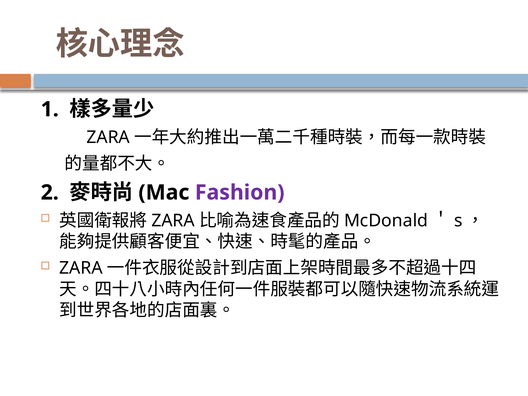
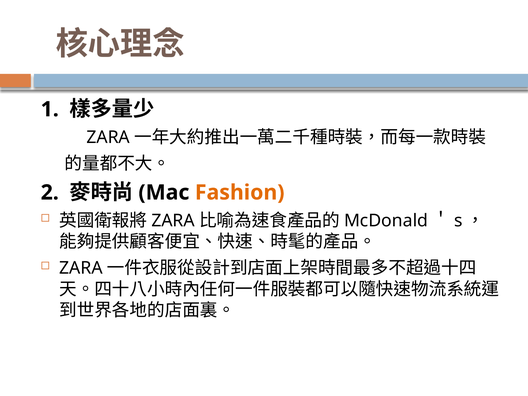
Fashion colour: purple -> orange (240, 192)
